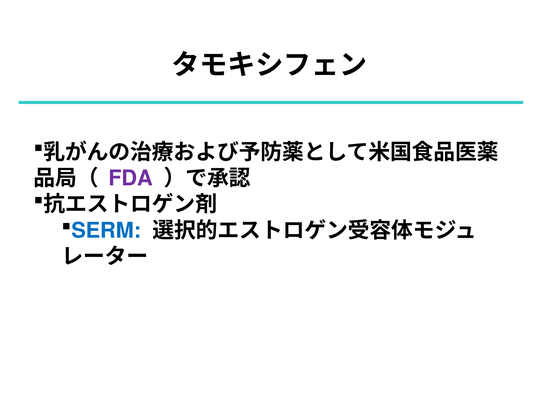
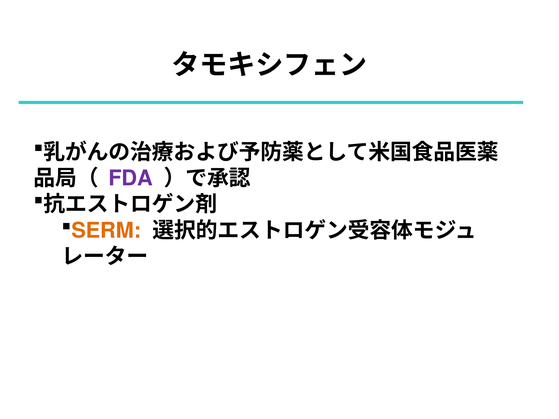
SERM colour: blue -> orange (106, 231)
